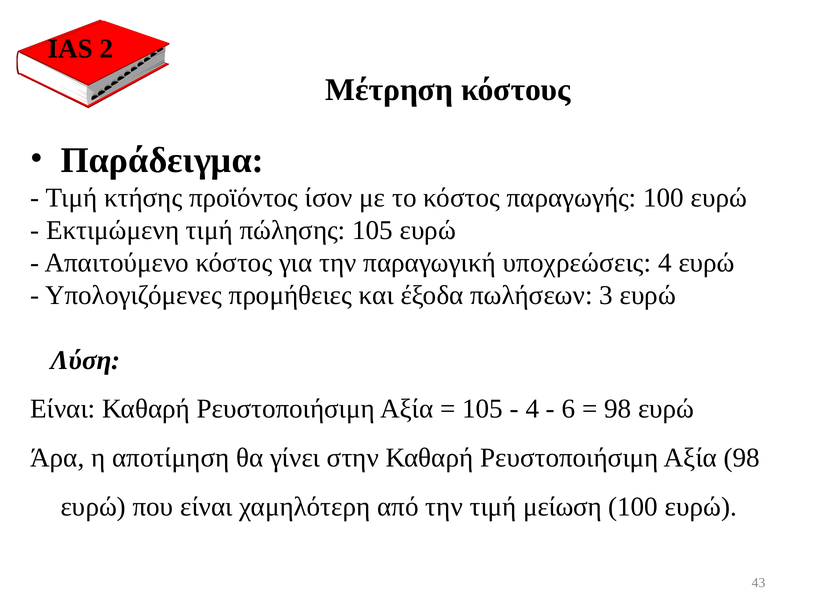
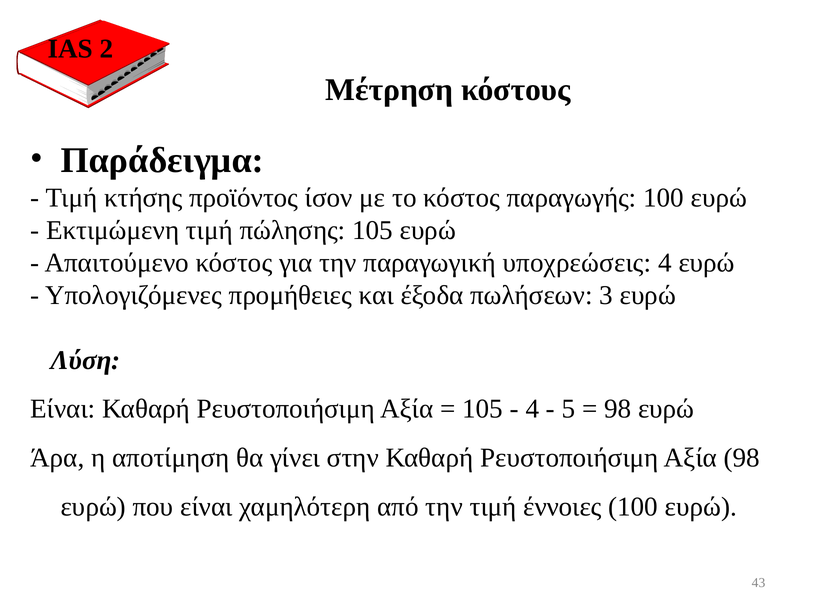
6: 6 -> 5 (568, 409)
μείωση: μείωση -> έννοιες (562, 507)
